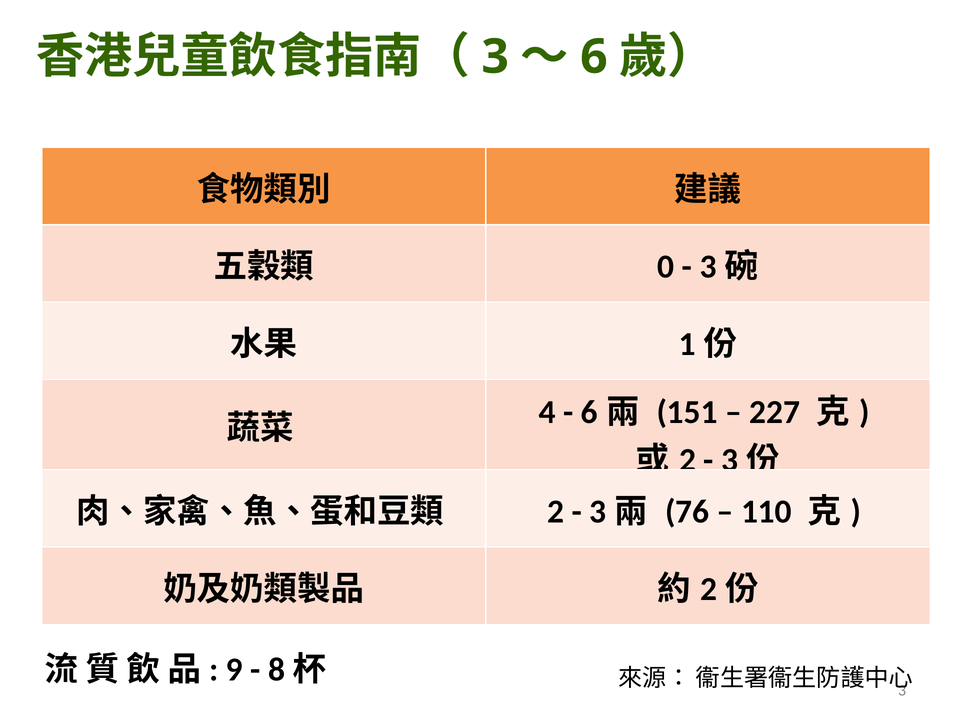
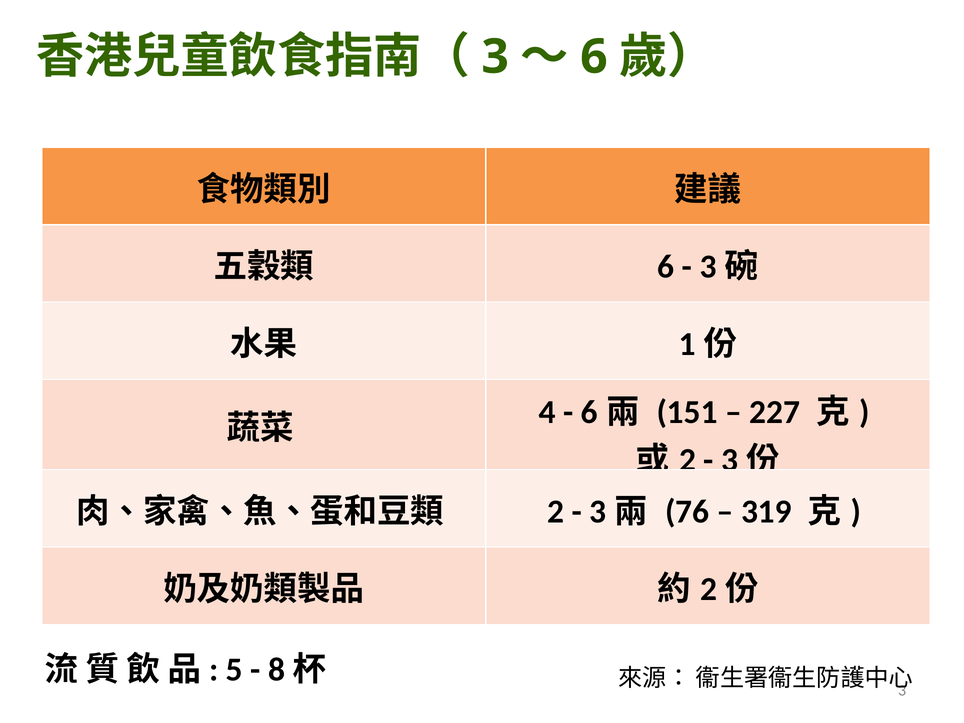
0: 0 -> 6 (666, 267)
110: 110 -> 319 (766, 512)
9: 9 -> 5 (234, 670)
